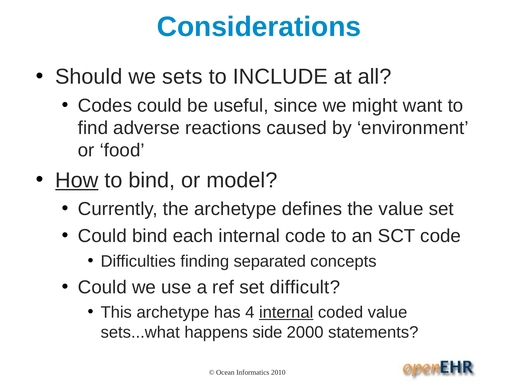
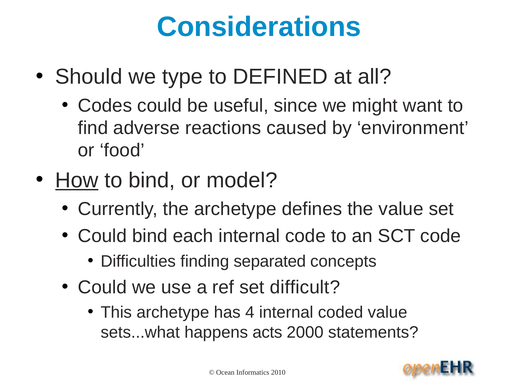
sets: sets -> type (182, 77)
INCLUDE: INCLUDE -> DEFINED (280, 77)
internal underline: present -> none (286, 313)
side: side -> acts (267, 332)
